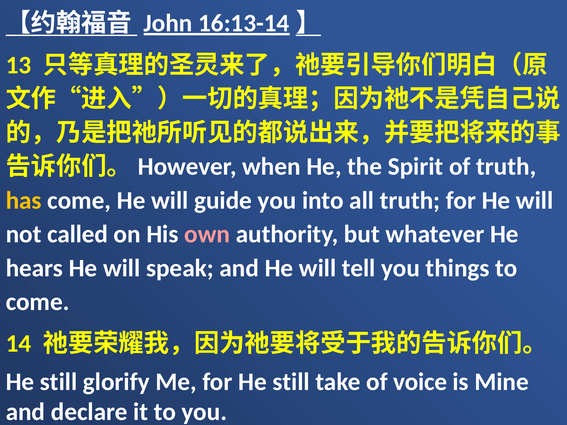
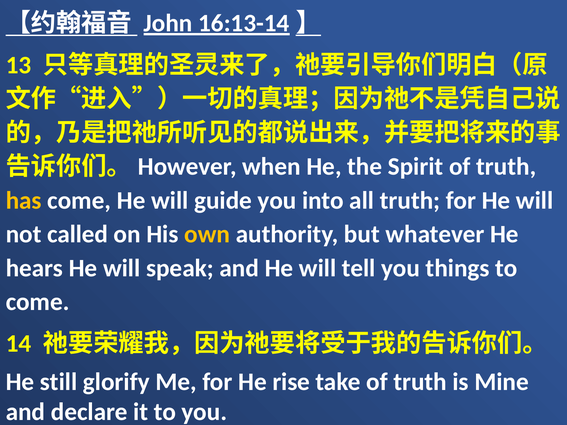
own colour: pink -> yellow (207, 234)
for He still: still -> rise (291, 382)
take of voice: voice -> truth (420, 382)
